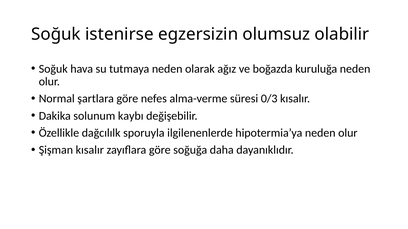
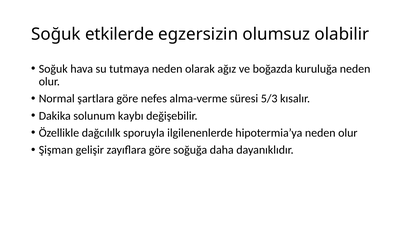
istenirse: istenirse -> etkilerde (120, 34)
0/3: 0/3 -> 5/3 (269, 99)
Şişman kısalır: kısalır -> gelişir (90, 150)
